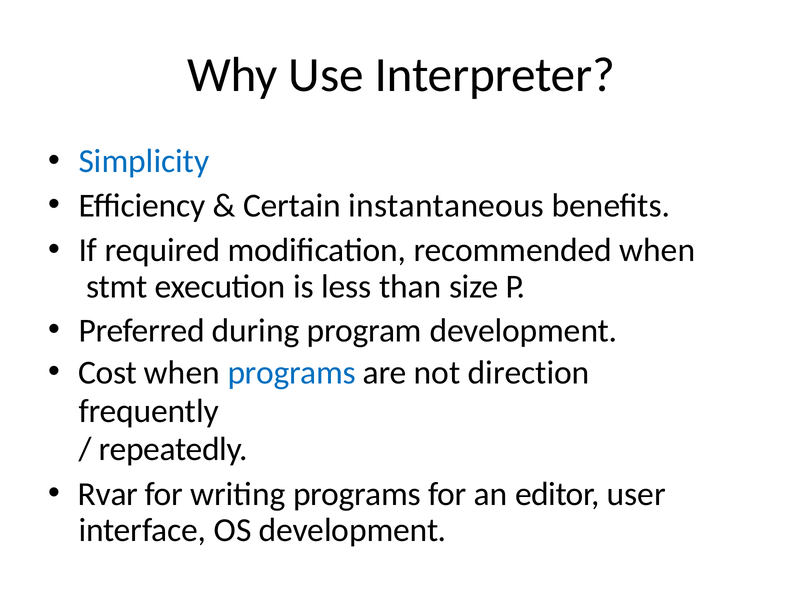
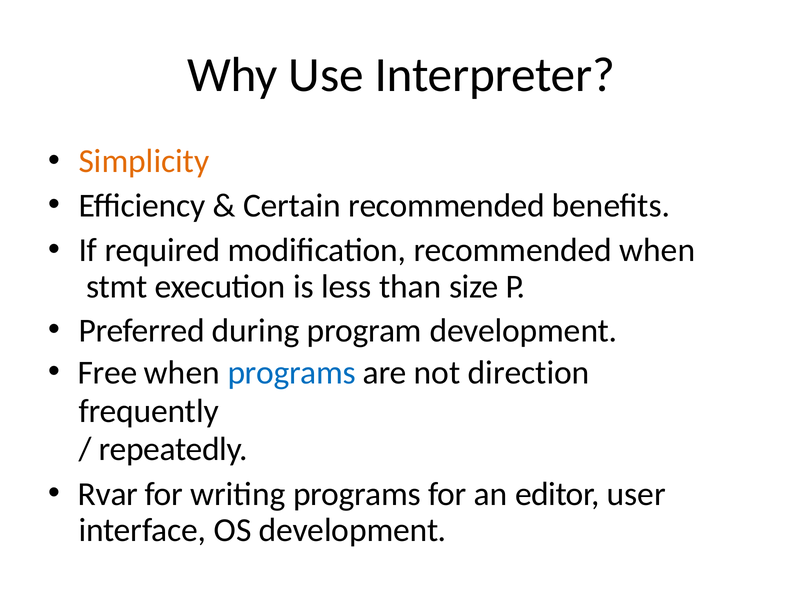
Simplicity colour: blue -> orange (144, 161)
Certain instantaneous: instantaneous -> recommended (447, 206)
Cost: Cost -> Free (108, 373)
